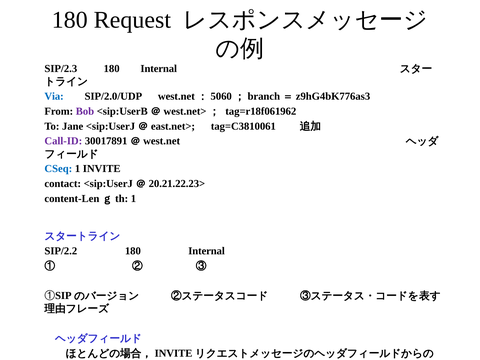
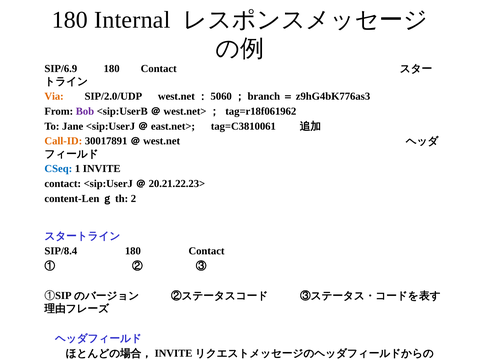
Request: Request -> Internal (132, 20)
SIP/2.3: SIP/2.3 -> SIP/6.9 (61, 69)
Internal: Internal -> Contact (159, 69)
Via colour: blue -> orange (54, 96)
Call-ID colour: purple -> orange (63, 141)
content-Lenｇth 1: 1 -> 2 (133, 199)
SIP/2.2: SIP/2.2 -> SIP/8.4 (61, 251)
Internal: Internal -> Contact (207, 251)
